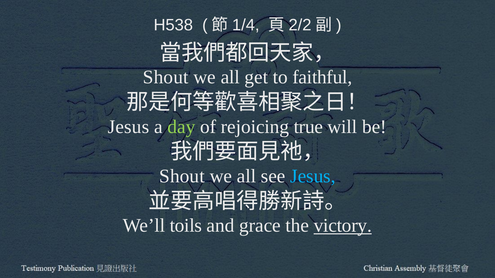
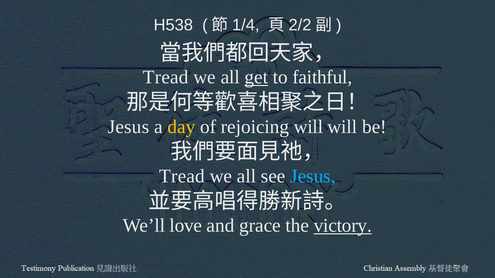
Shout: Shout -> Tread (166, 77)
get underline: none -> present (256, 77)
day colour: light green -> yellow (181, 127)
rejoicing true: true -> will (308, 127)
Shout: Shout -> Tread (182, 176)
toils: toils -> love (186, 226)
